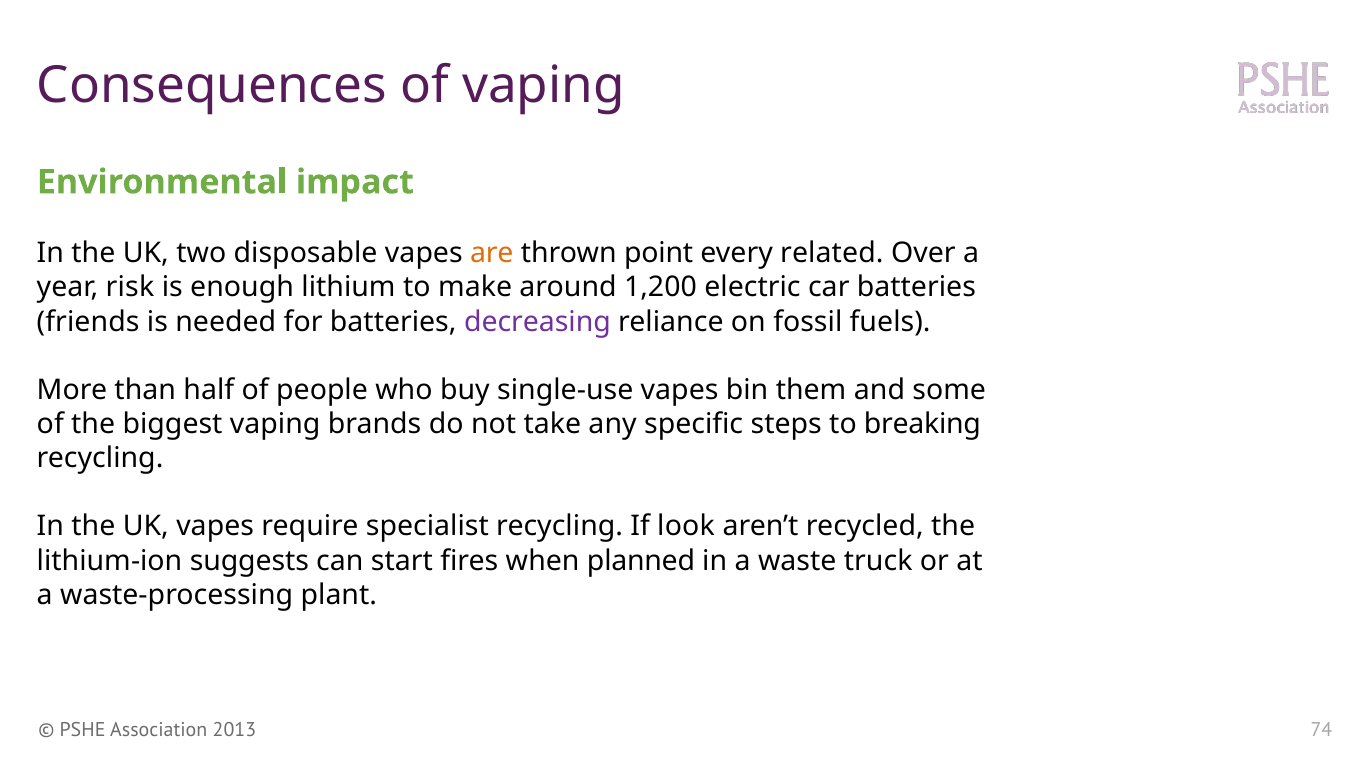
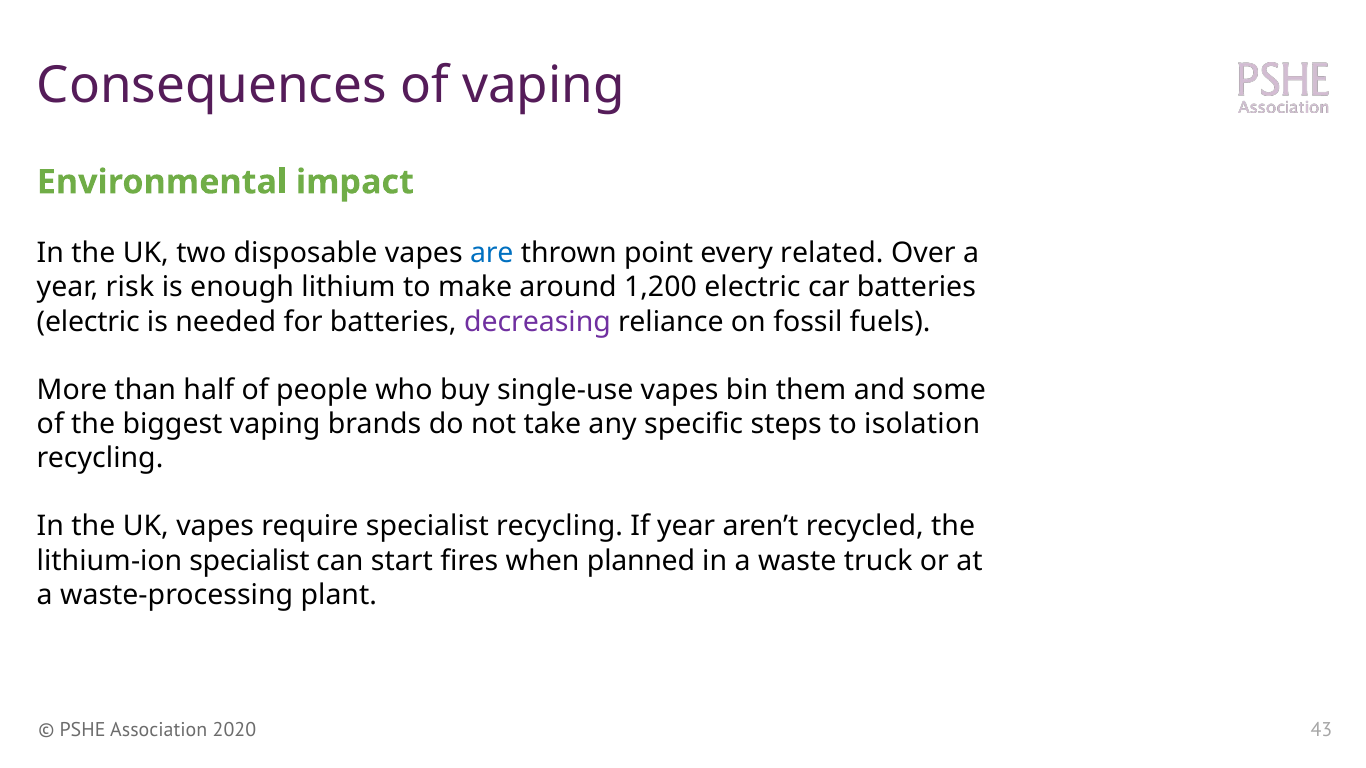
are colour: orange -> blue (492, 254)
friends: friends -> electric (88, 322)
breaking: breaking -> isolation (922, 424)
If look: look -> year (686, 527)
lithium-ion suggests: suggests -> specialist (249, 561)
74: 74 -> 43 (1321, 731)
2013: 2013 -> 2020 (234, 731)
